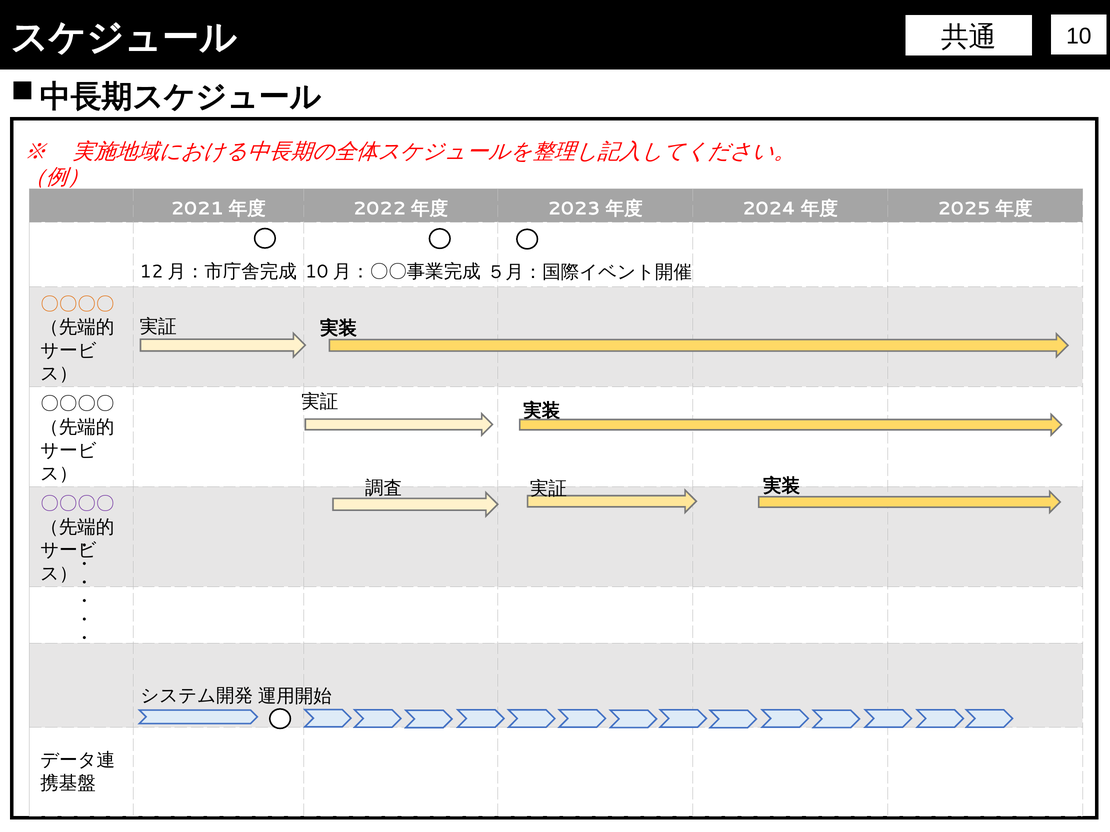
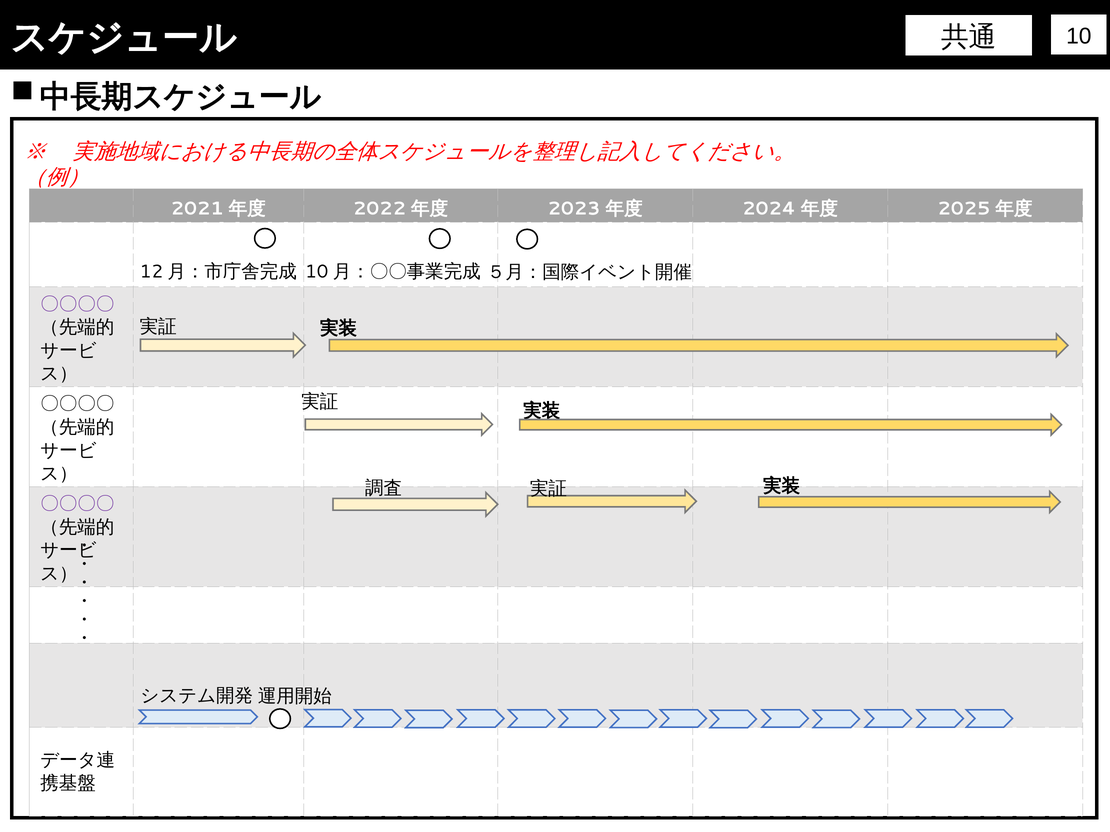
〇〇〇〇 colour: orange -> purple (77, 304)
